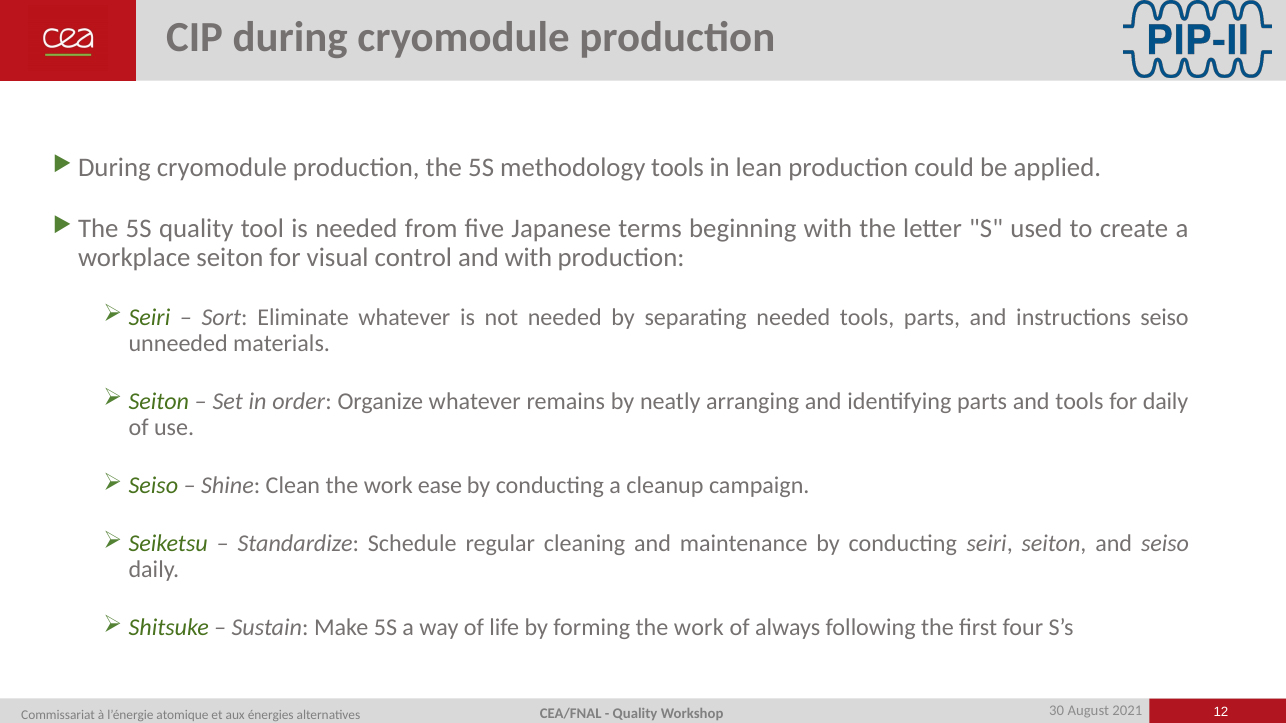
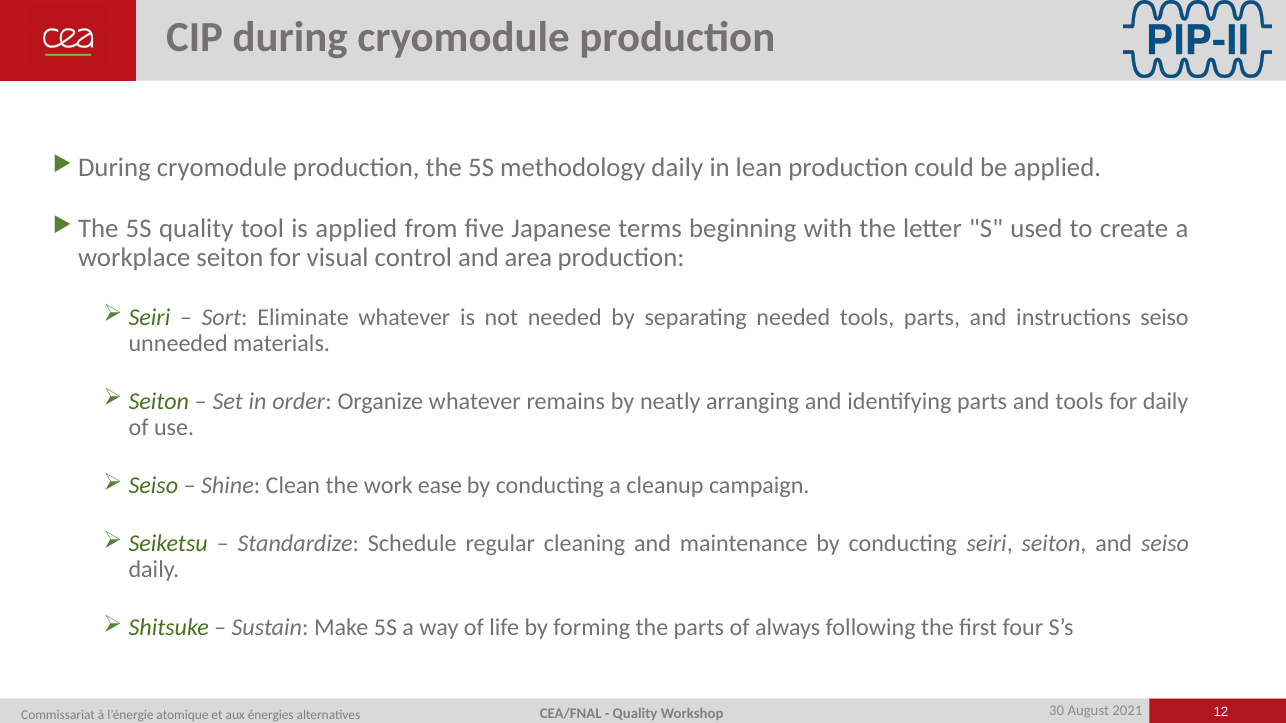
methodology tools: tools -> daily (677, 168)
is needed: needed -> applied (356, 229)
and with: with -> area (528, 258)
forming the work: work -> parts (699, 628)
